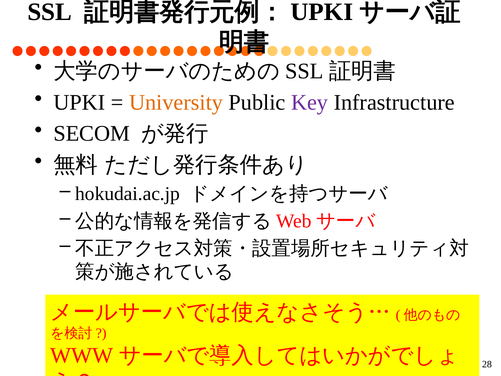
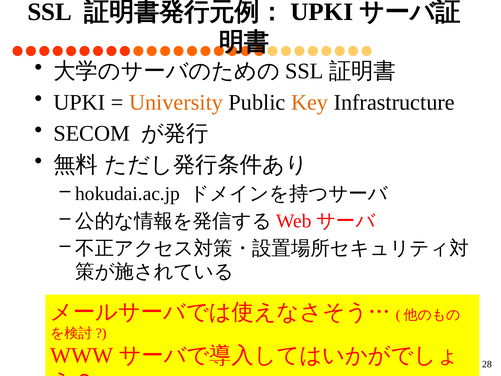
Key colour: purple -> orange (310, 102)
